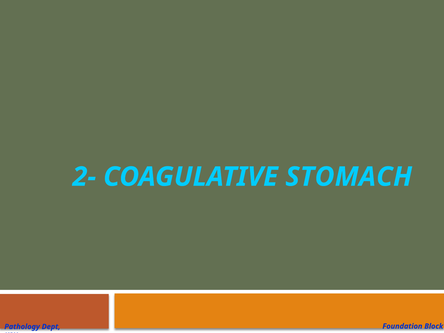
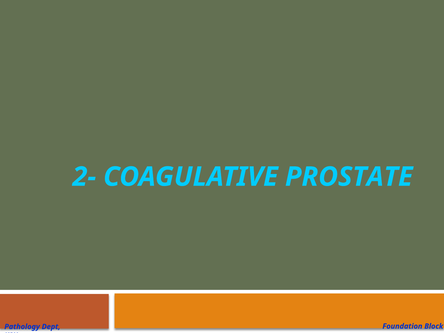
STOMACH: STOMACH -> PROSTATE (349, 177)
